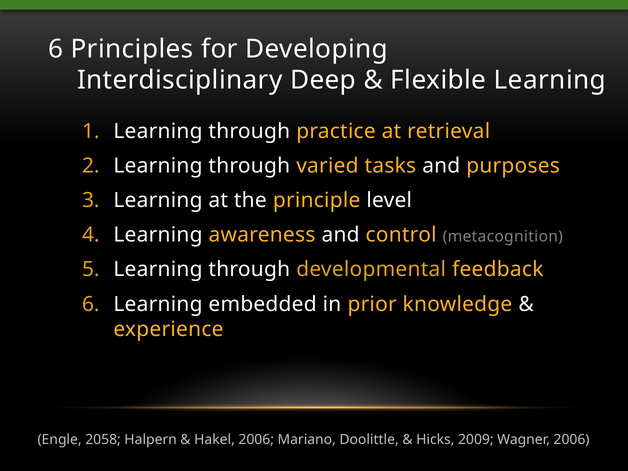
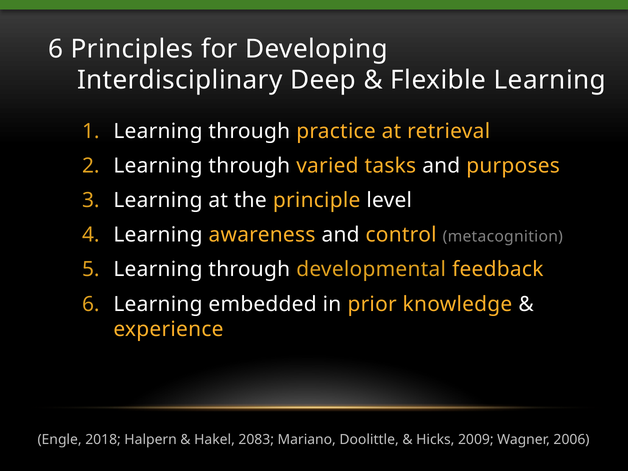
2058: 2058 -> 2018 (103, 440)
Hakel 2006: 2006 -> 2083 (256, 440)
